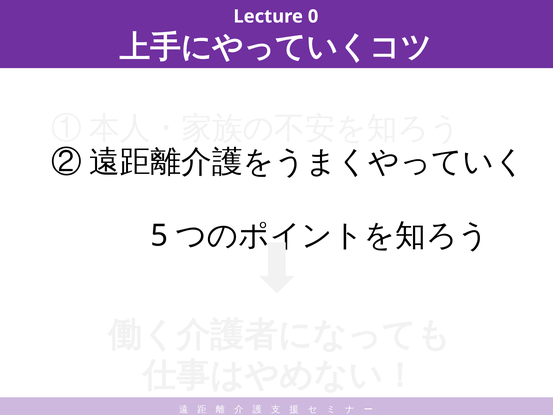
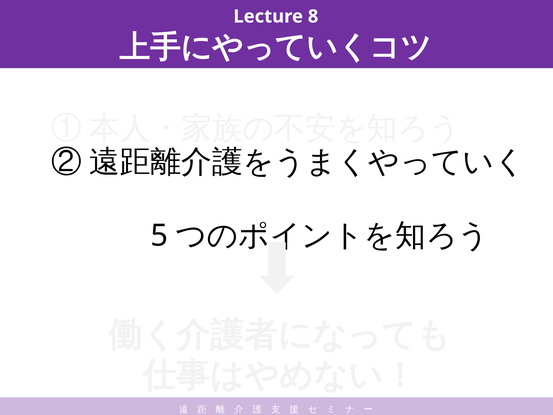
0: 0 -> 8 (313, 16)
